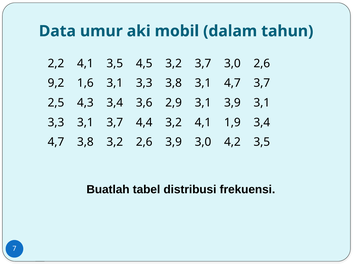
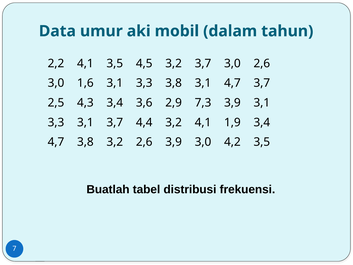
9,2: 9,2 -> 3,0 (56, 83)
2,9 3,1: 3,1 -> 7,3 (203, 103)
